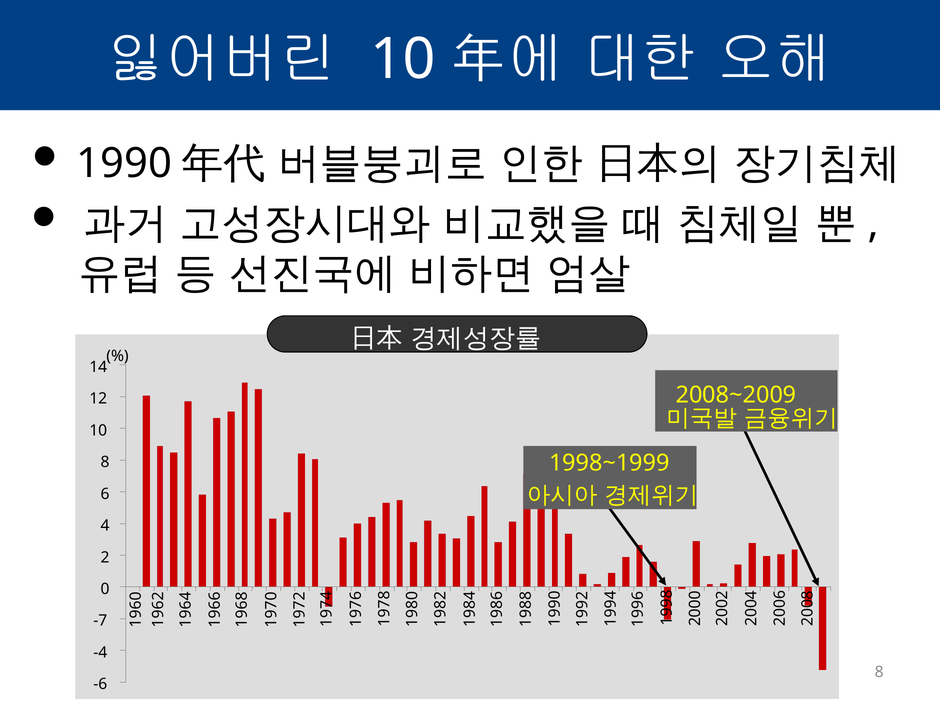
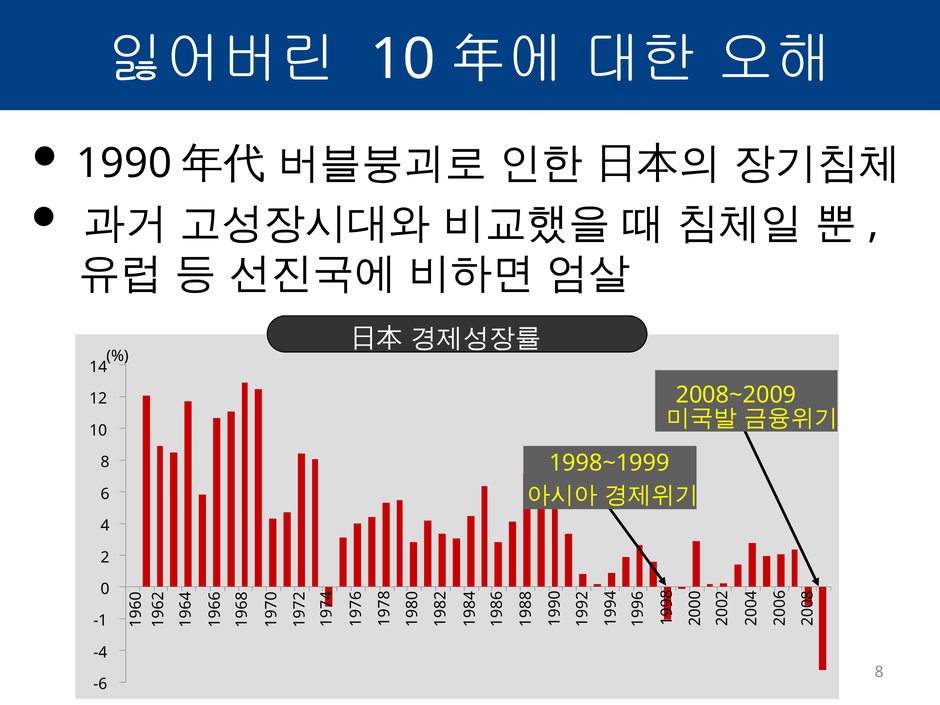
-7: -7 -> -1 (100, 621)
